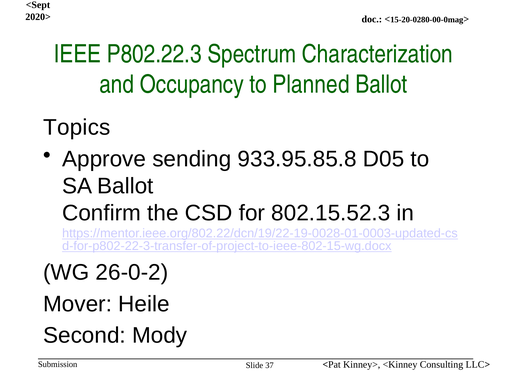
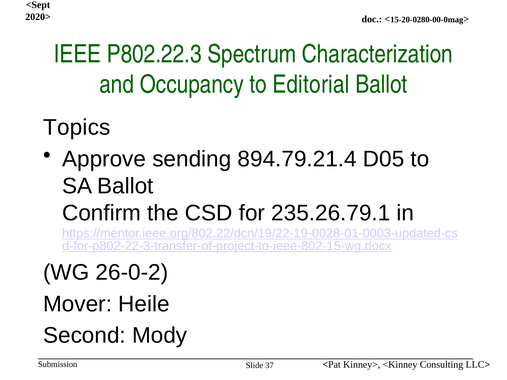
Planned: Planned -> Editorial (311, 85)
933.95.85.8: 933.95.85.8 -> 894.79.21.4 (297, 159)
802.15.52.3: 802.15.52.3 -> 235.26.79.1 (331, 213)
